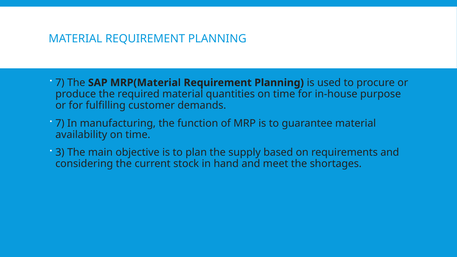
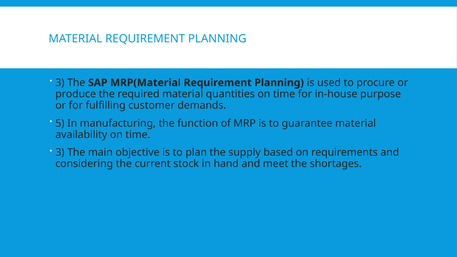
7: 7 -> 3 (60, 83)
7: 7 -> 5 (60, 123)
